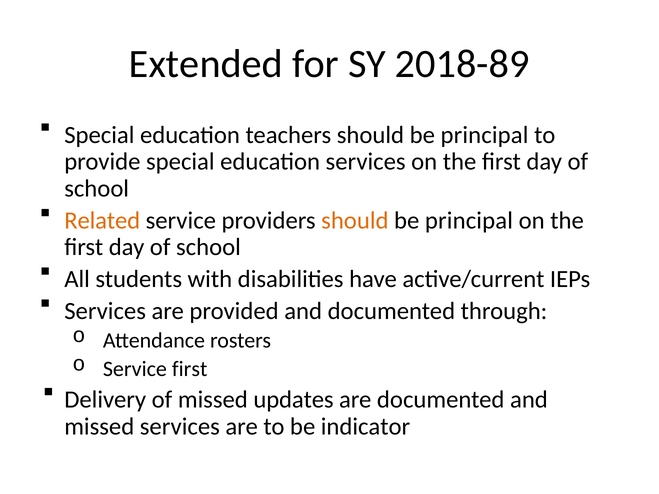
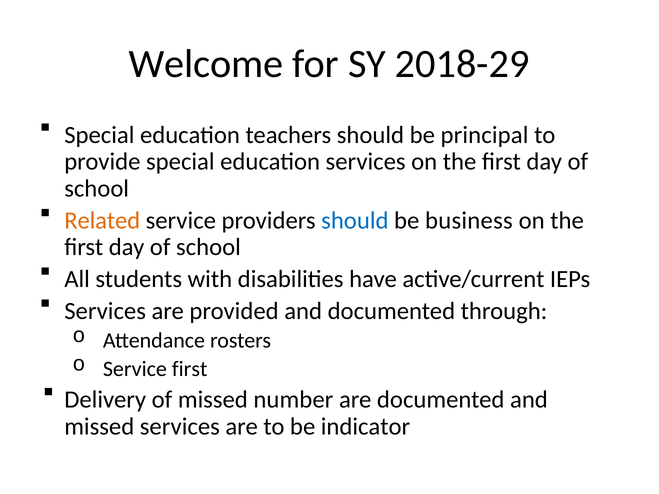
Extended: Extended -> Welcome (206, 64)
2018-89: 2018-89 -> 2018-29 (462, 64)
should colour: orange -> blue (355, 221)
principal: principal -> business (469, 221)
updates: updates -> number (293, 400)
